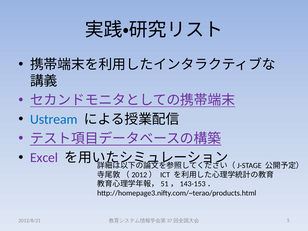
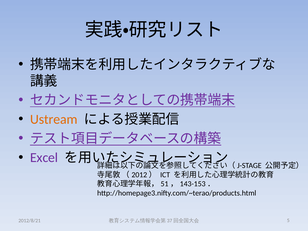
Ustream colour: blue -> orange (54, 119)
